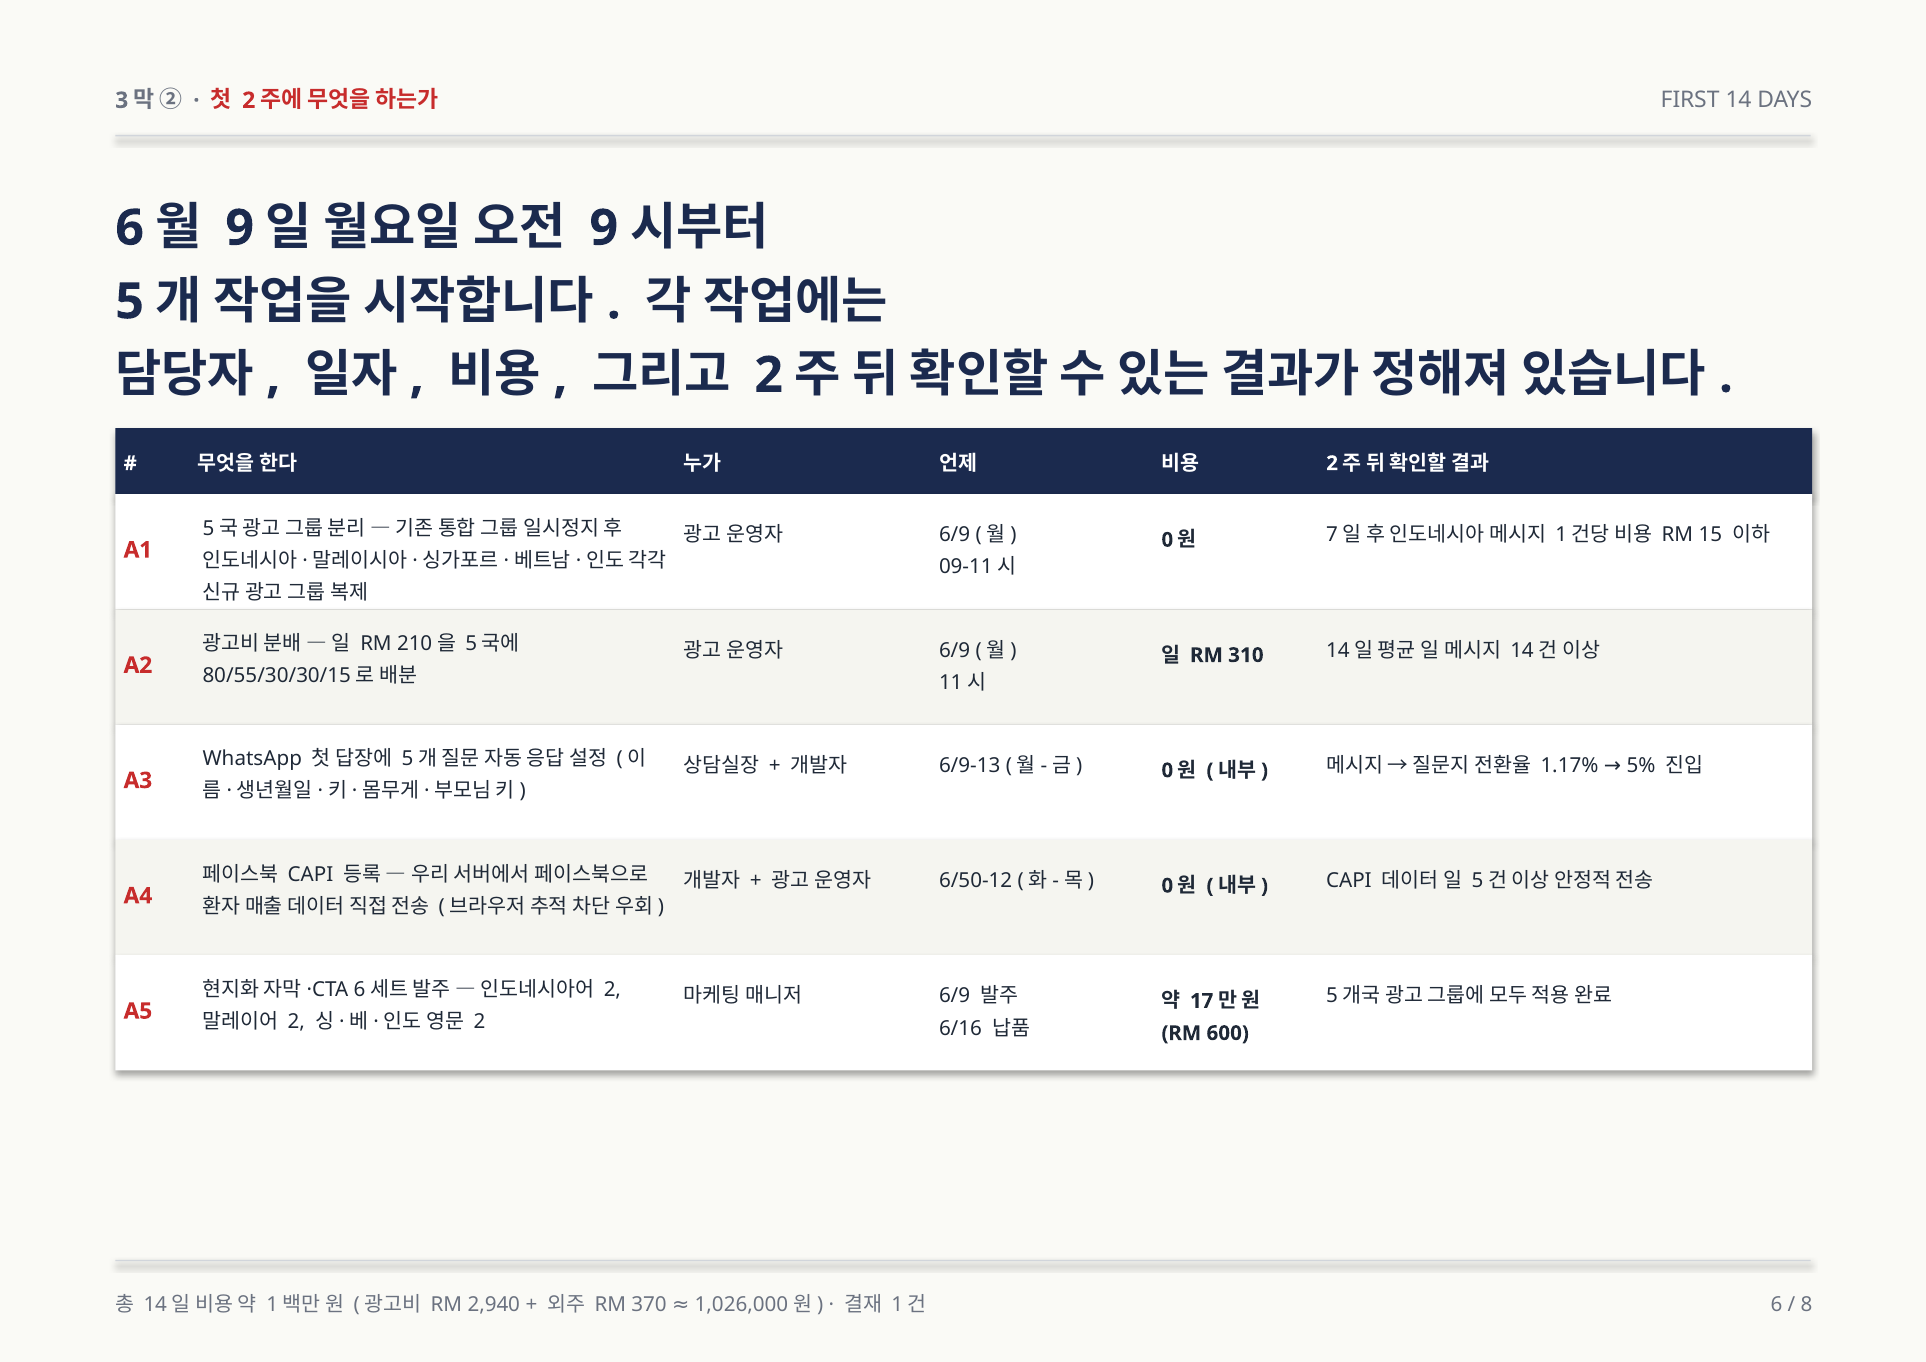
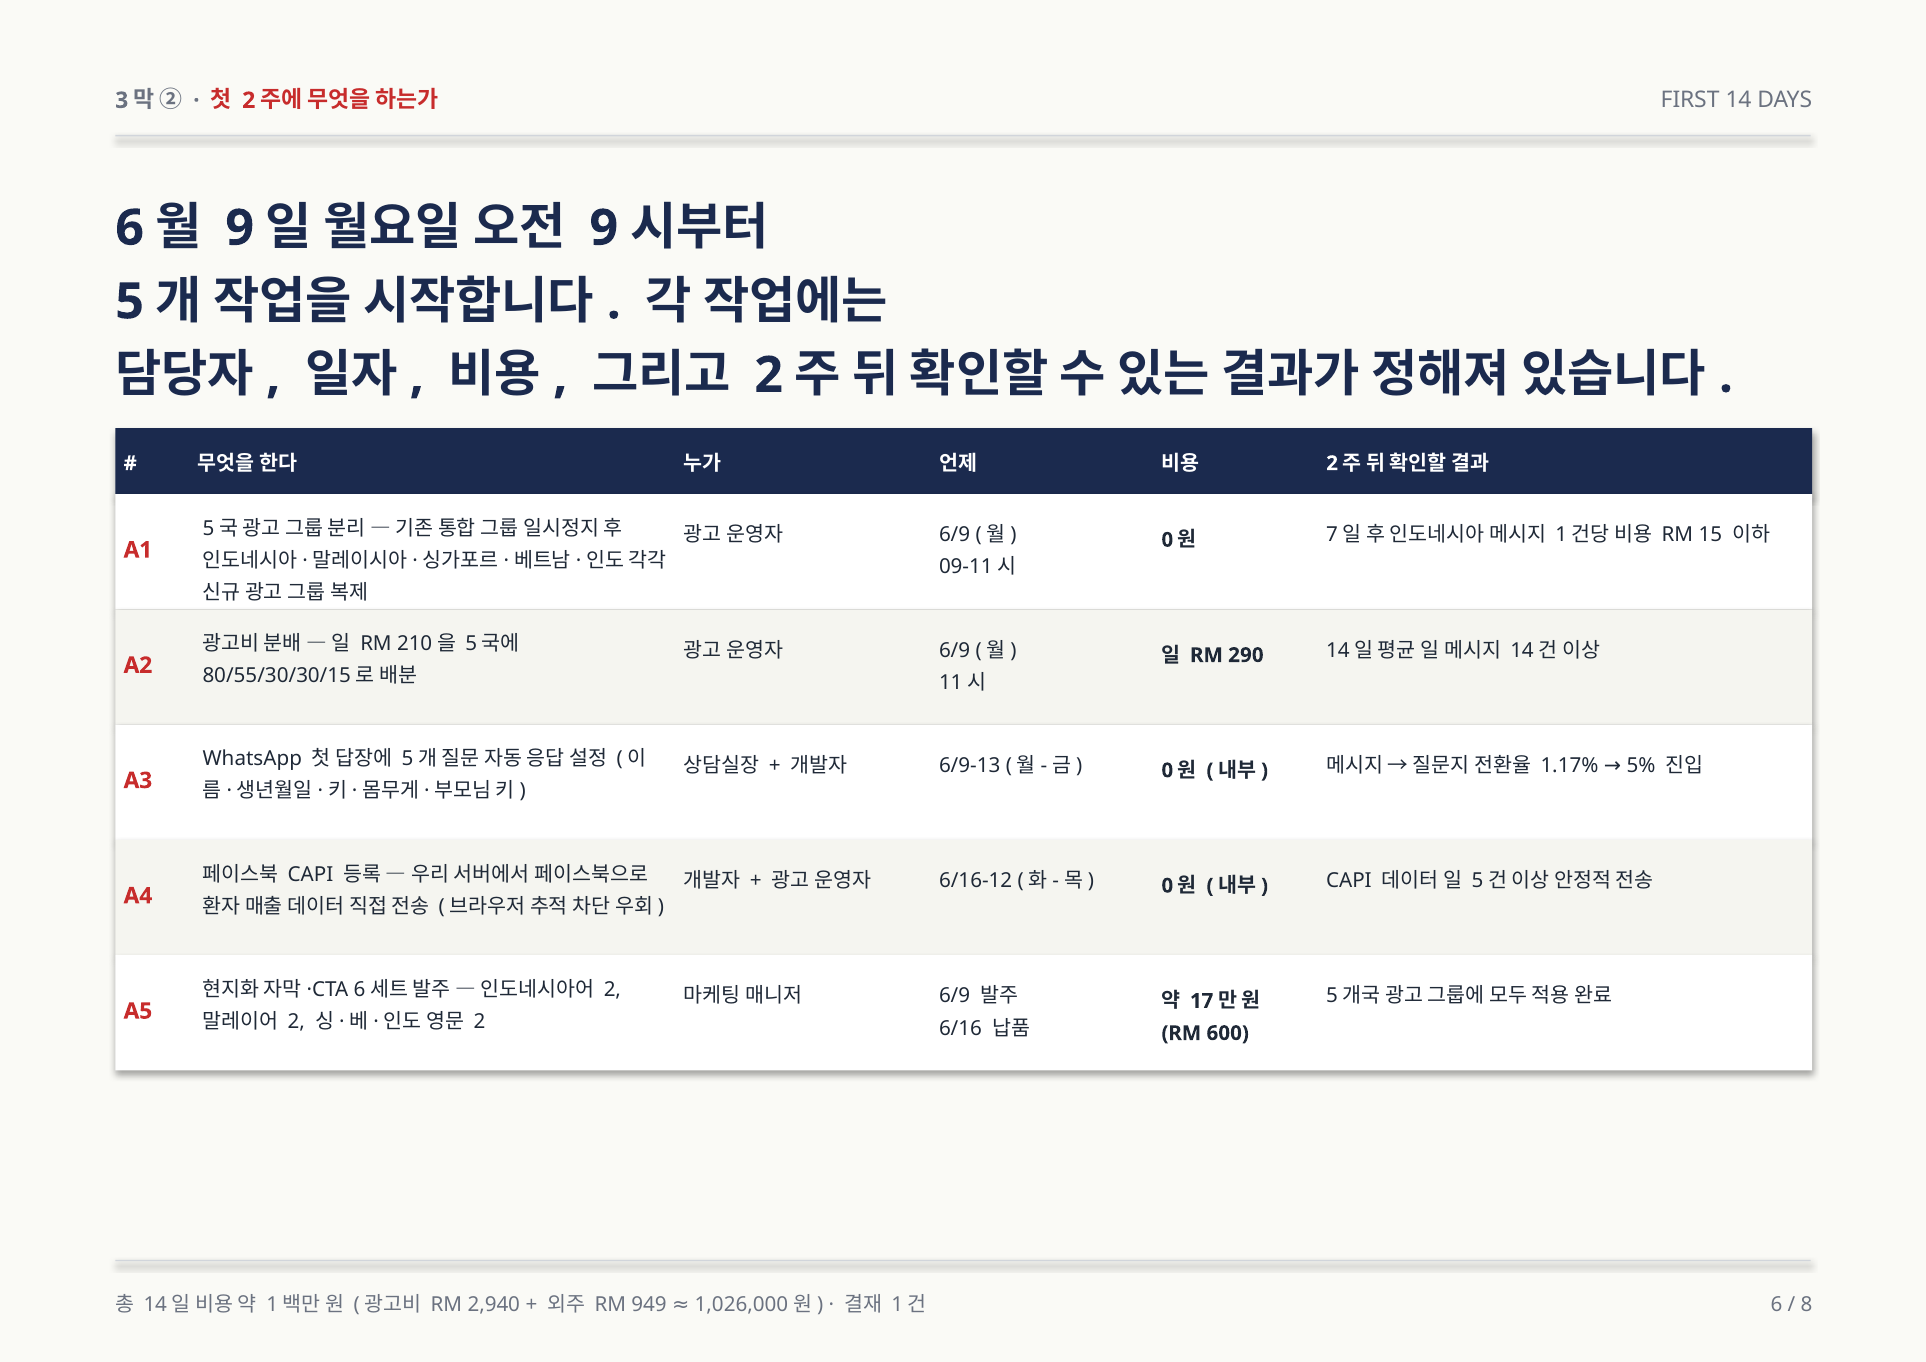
310: 310 -> 290 (1246, 655)
6/50-12: 6/50-12 -> 6/16-12 (976, 881)
370: 370 -> 949 (649, 1305)
